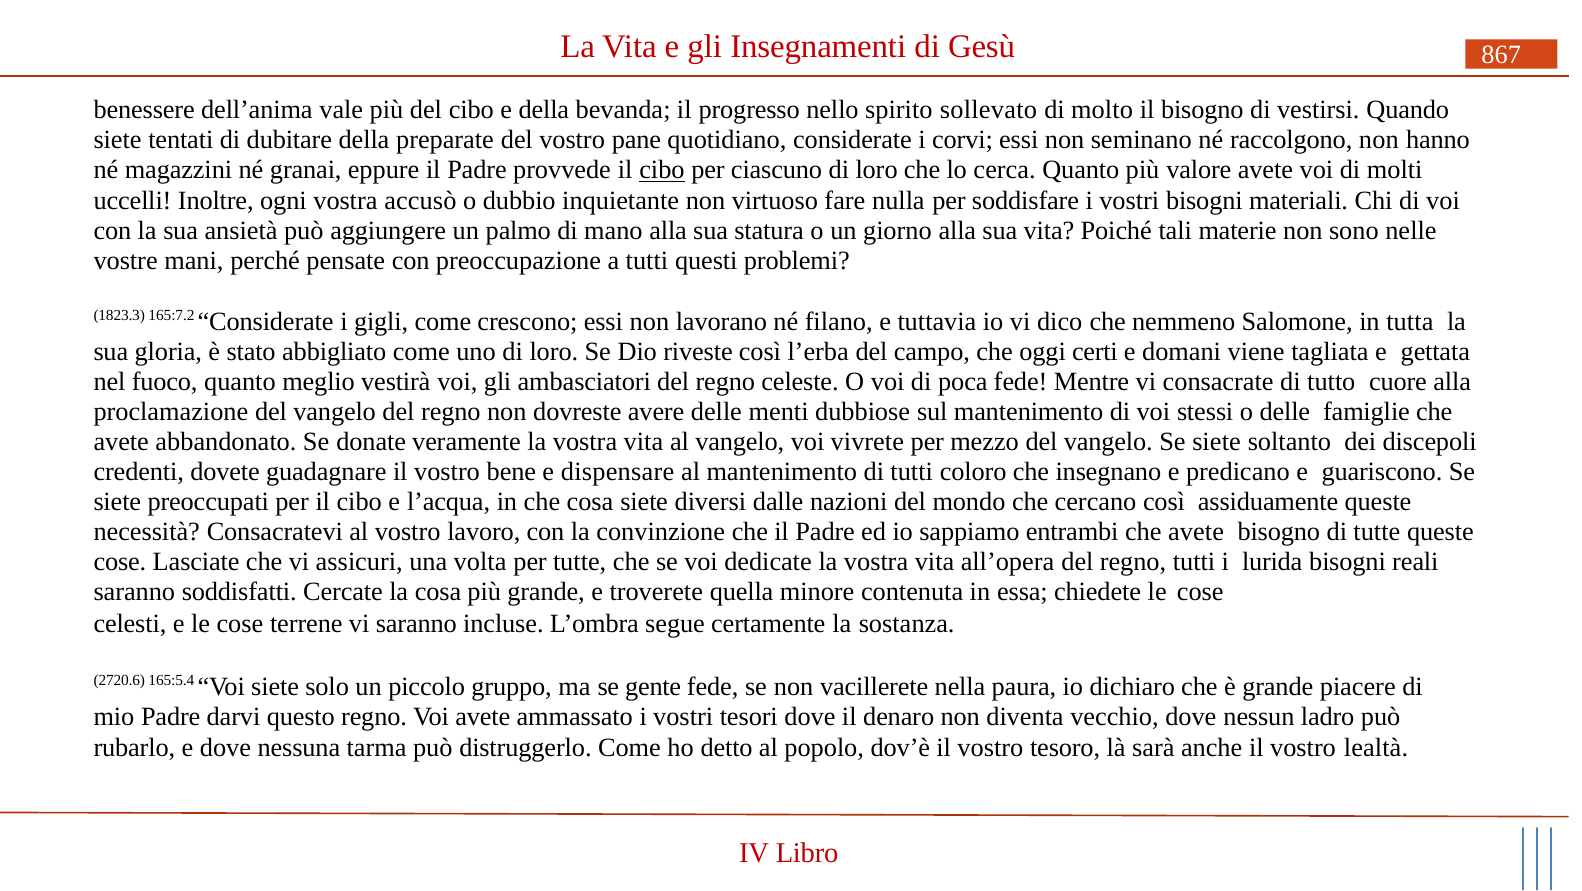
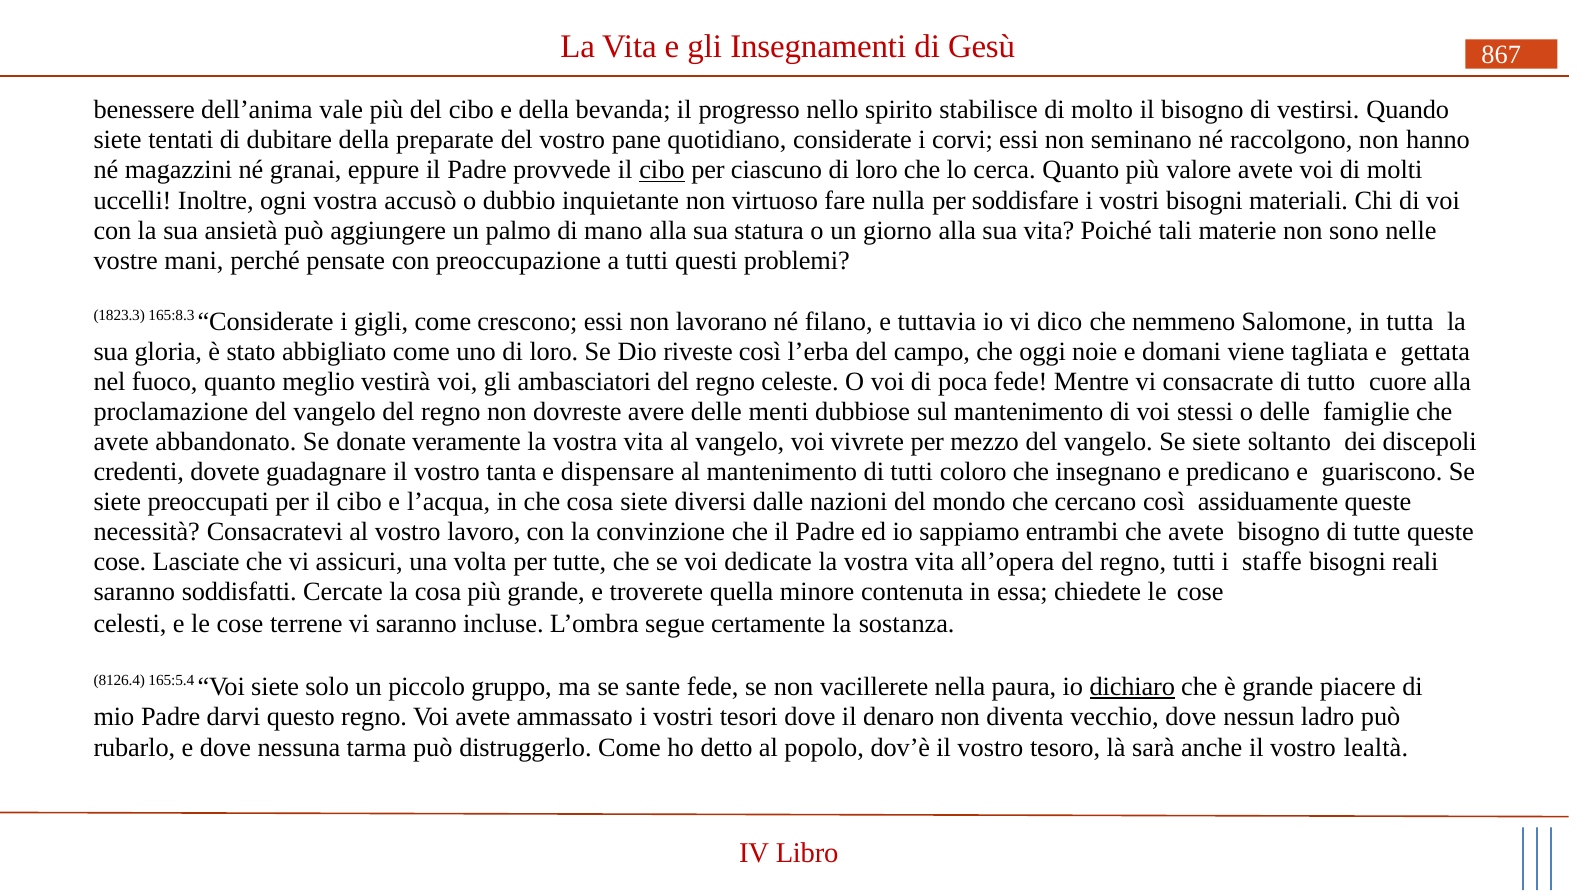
sollevato: sollevato -> stabilisce (989, 109)
165:7.2: 165:7.2 -> 165:8.3 (171, 315)
certi: certi -> noie (1095, 352)
bene: bene -> tanta (512, 472)
lurida: lurida -> staffe (1272, 562)
2720.6: 2720.6 -> 8126.4 (119, 680)
gente: gente -> sante (653, 687)
dichiaro underline: none -> present (1132, 687)
